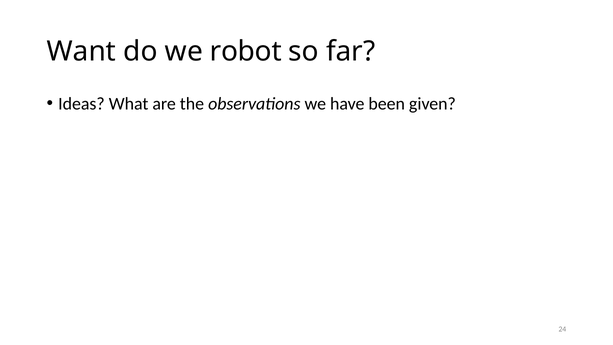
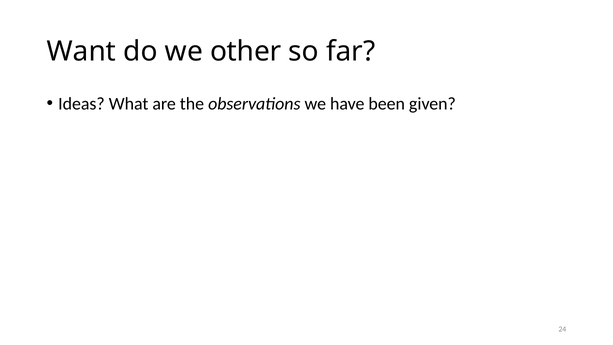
robot: robot -> other (246, 51)
